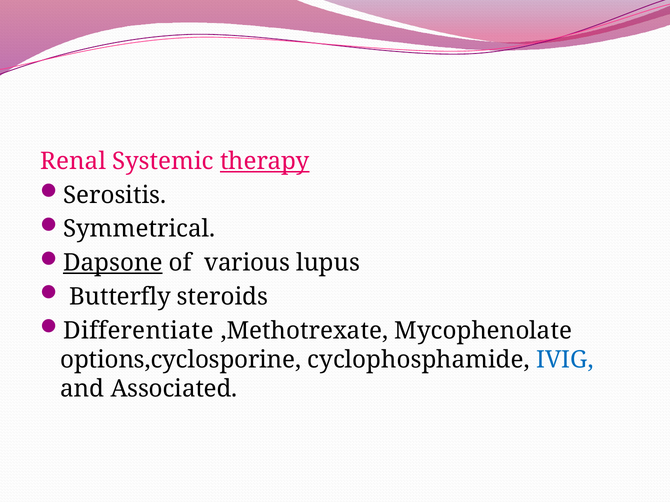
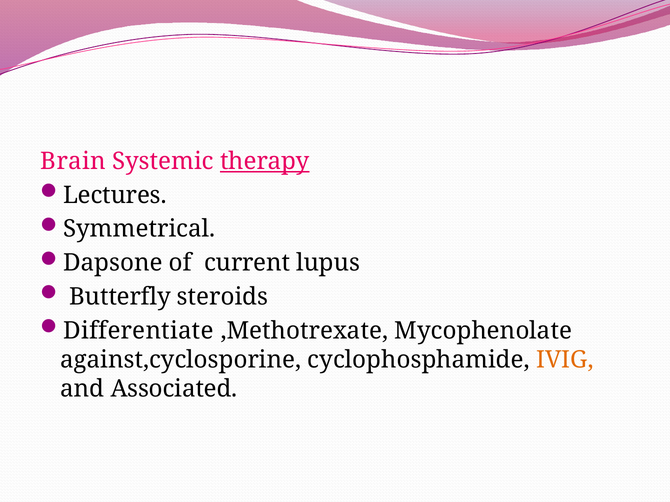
Renal: Renal -> Brain (73, 161)
Serositis: Serositis -> Lectures (115, 195)
Dapsone underline: present -> none (113, 263)
various: various -> current (247, 263)
options,cyclosporine: options,cyclosporine -> against,cyclosporine (181, 360)
IVIG colour: blue -> orange (565, 360)
